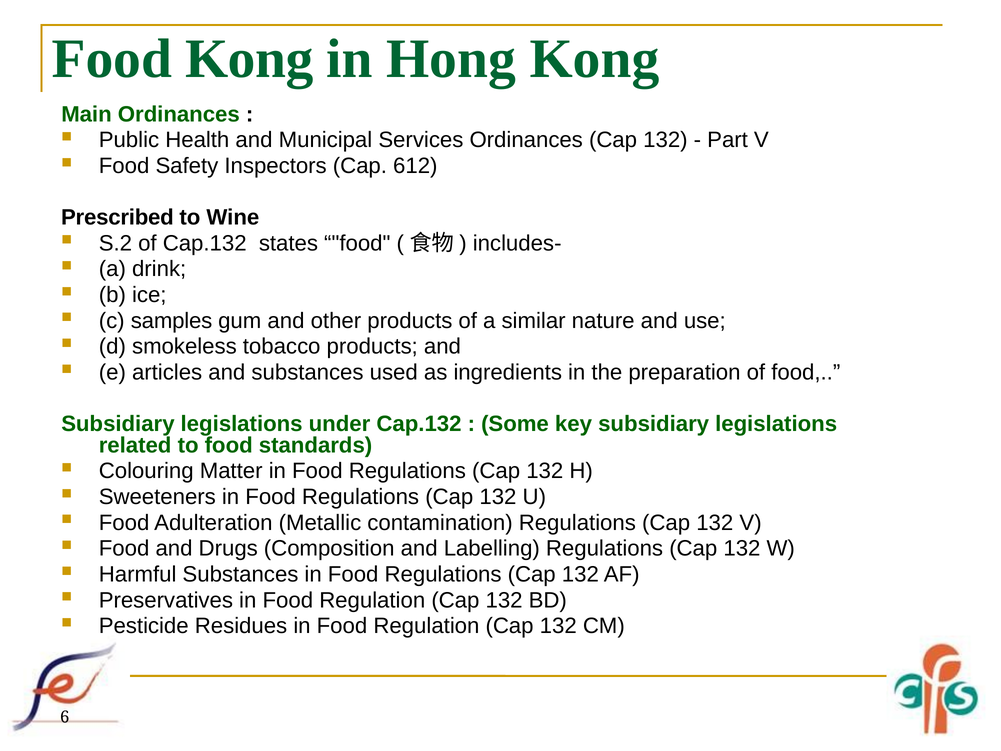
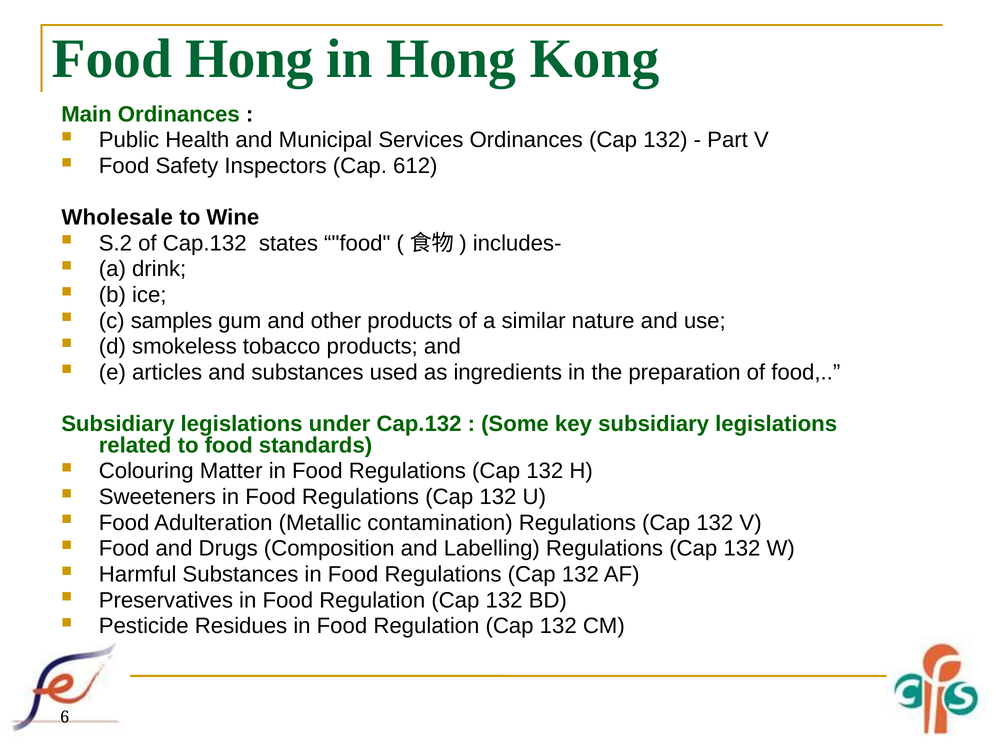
Food Kong: Kong -> Hong (249, 59)
Prescribed: Prescribed -> Wholesale (117, 217)
